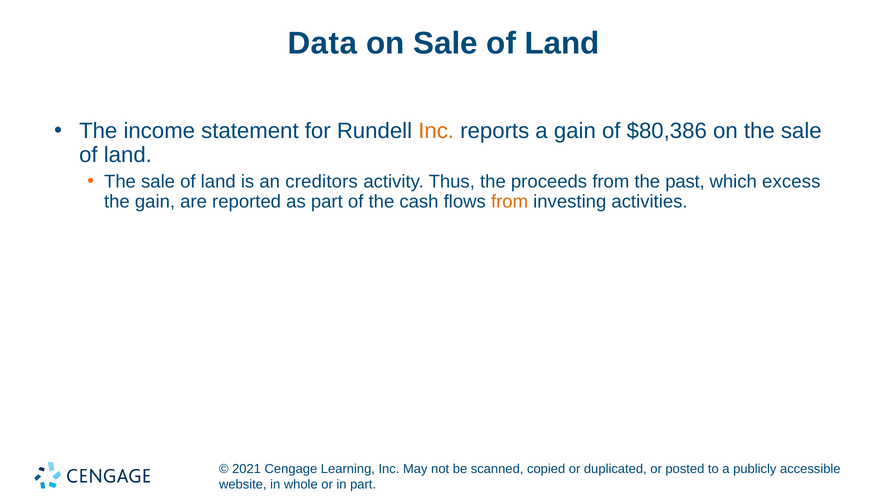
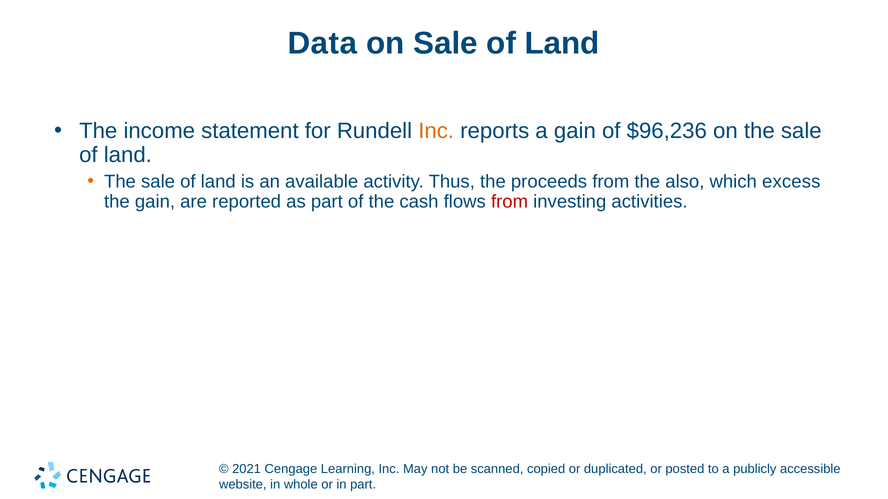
$80,386: $80,386 -> $96,236 (667, 131)
creditors: creditors -> available (322, 182)
past: past -> also (685, 182)
from colour: orange -> red (510, 202)
